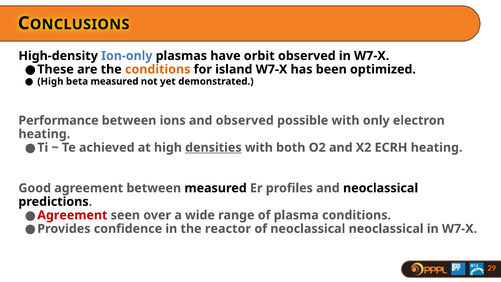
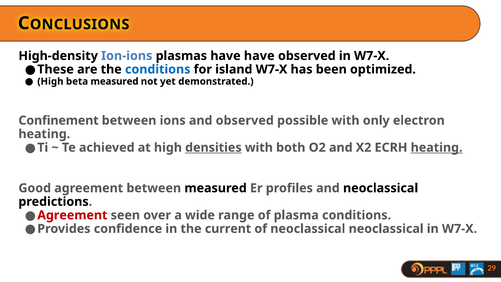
Ion-only: Ion-only -> Ion-ions (127, 56)
have orbit: orbit -> have (259, 56)
conditions colour: orange -> blue (158, 69)
Performance: Performance -> Confinement (59, 120)
heating underline: none -> present (437, 147)
reactor: reactor -> current (228, 229)
